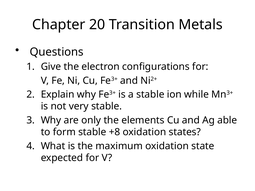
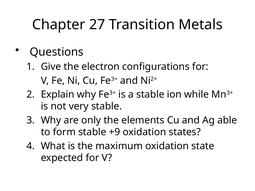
20: 20 -> 27 (97, 25)
+8: +8 -> +9 (115, 132)
